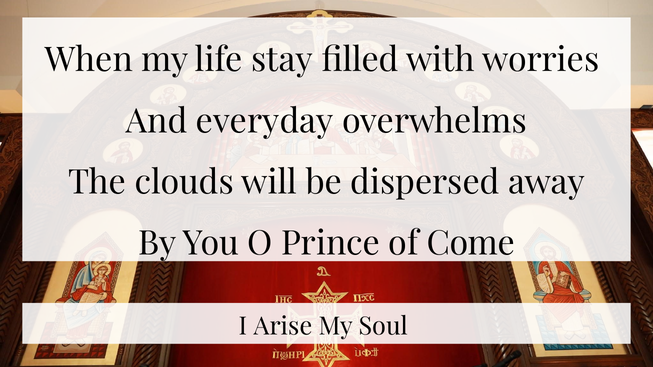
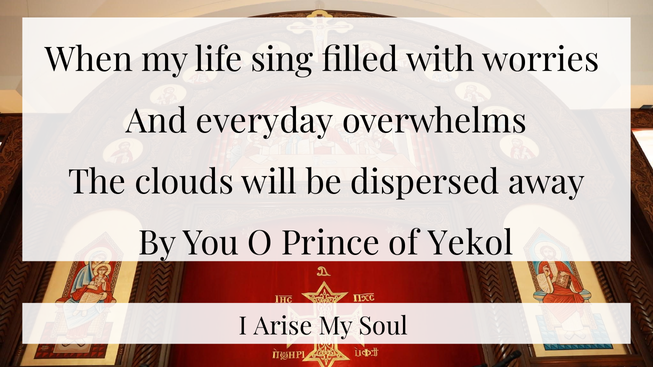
stay: stay -> sing (282, 60)
Come: Come -> Yekol (470, 244)
